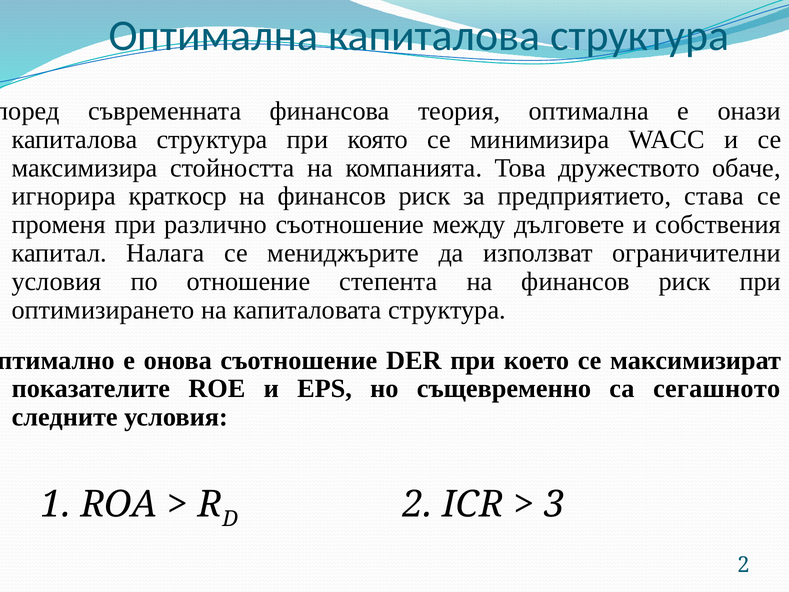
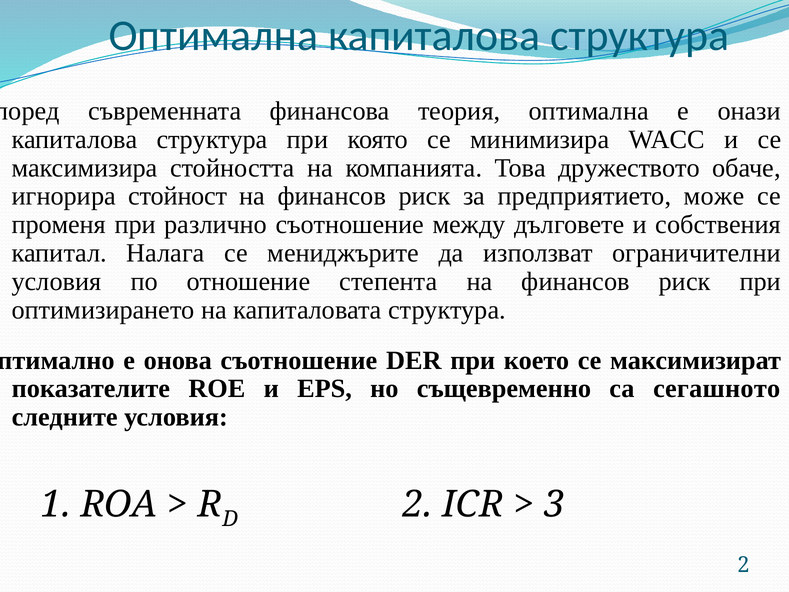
краткоср: краткоср -> стойност (178, 196)
става: става -> може (714, 196)
